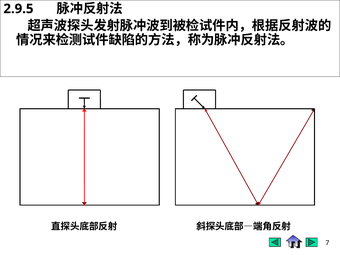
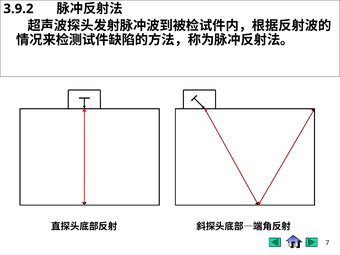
2.9.5: 2.9.5 -> 3.9.2 (18, 9)
